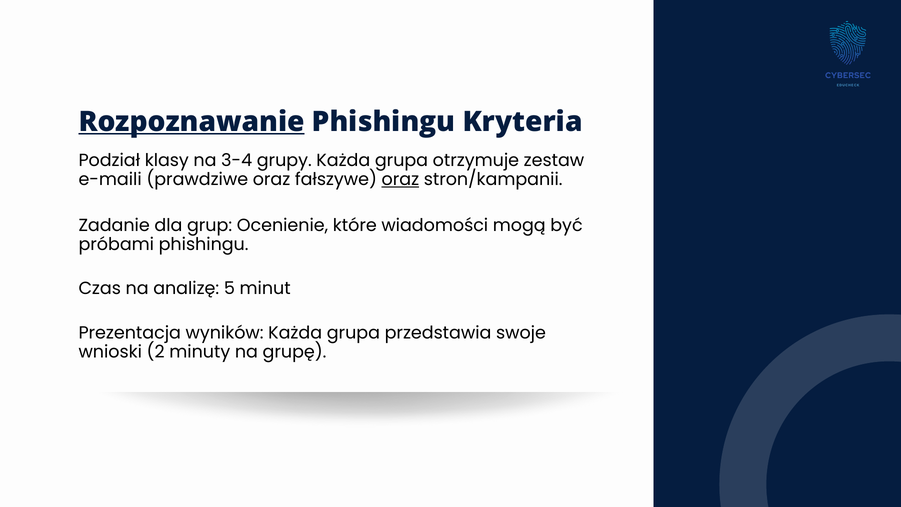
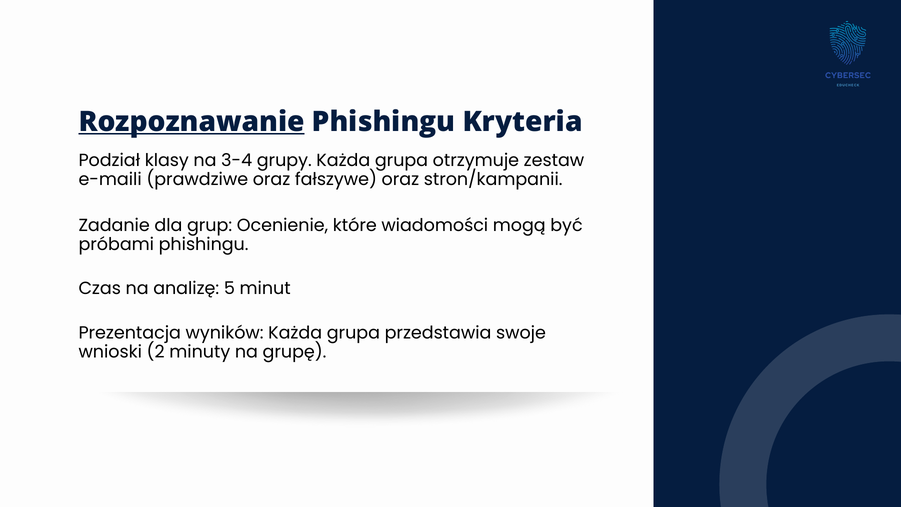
oraz underline: present -> none (400, 179)
